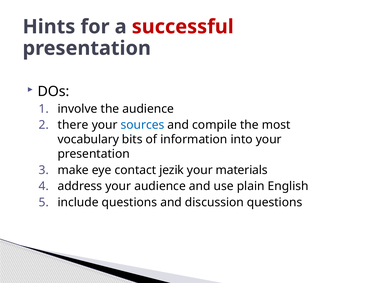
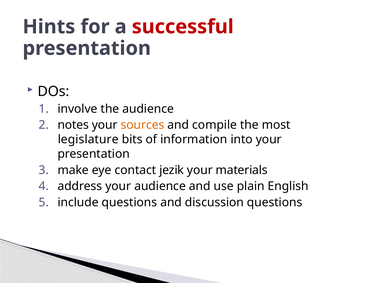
there: there -> notes (73, 125)
sources colour: blue -> orange (143, 125)
vocabulary: vocabulary -> legislature (88, 139)
